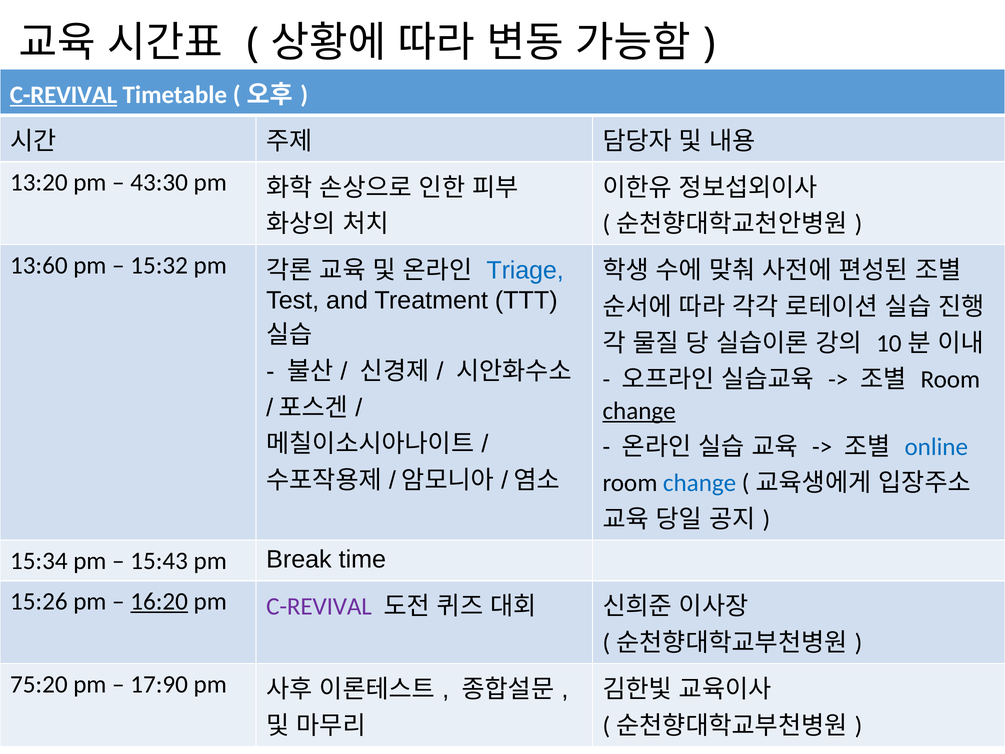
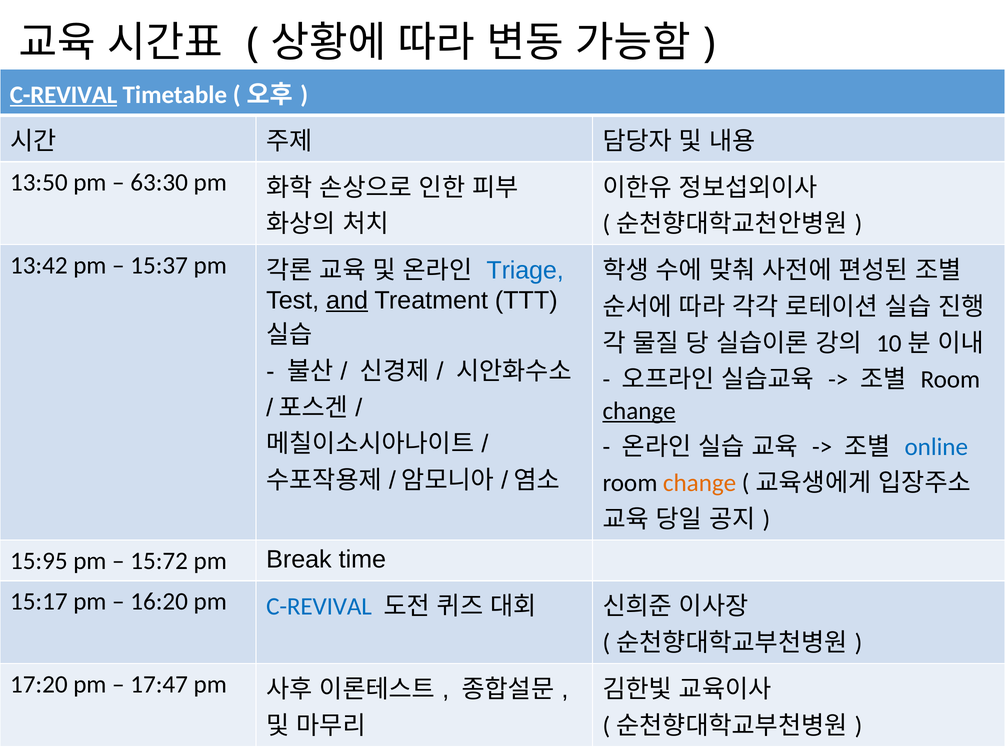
13:20: 13:20 -> 13:50 (39, 182)
43:30: 43:30 -> 63:30 (159, 182)
13:60: 13:60 -> 13:42 (39, 265)
15:32: 15:32 -> 15:37 (159, 265)
and underline: none -> present (347, 300)
change colour: blue -> orange (700, 483)
15:34: 15:34 -> 15:95 (39, 561)
15:43: 15:43 -> 15:72 (159, 561)
15:26: 15:26 -> 15:17 (39, 601)
16:20 underline: present -> none (159, 601)
C-REVIVAL colour: purple -> blue (319, 606)
75:20: 75:20 -> 17:20 (39, 684)
17:90: 17:90 -> 17:47 (159, 684)
